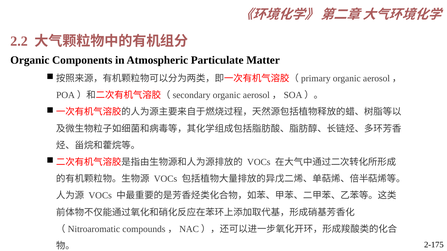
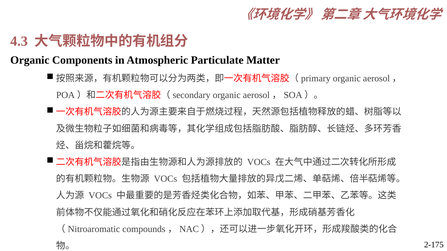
2.2: 2.2 -> 4.3 (19, 41)
